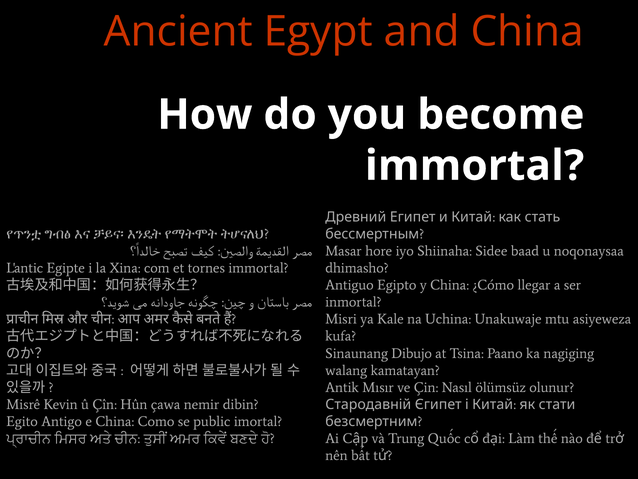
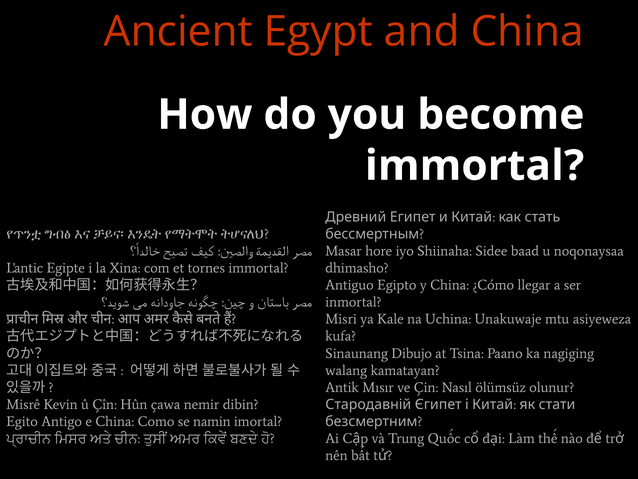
public: public -> namin (212, 421)
